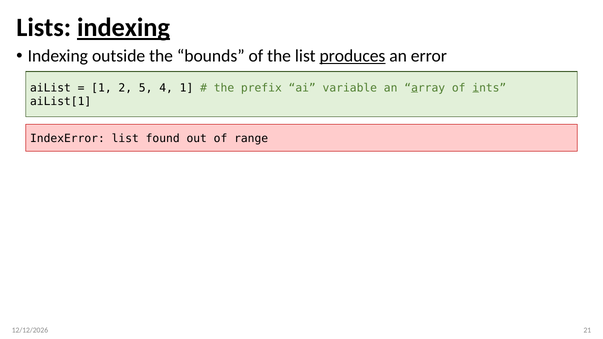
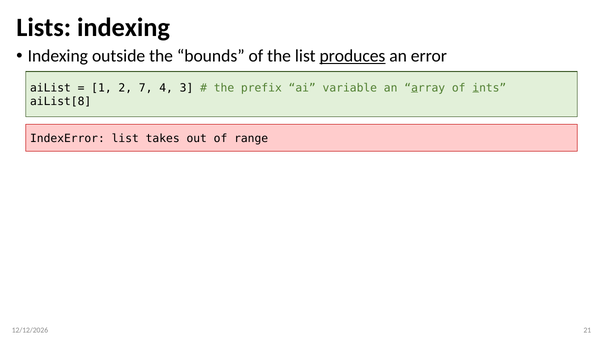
indexing underline: present -> none (123, 28)
5: 5 -> 7 (146, 88)
4 1: 1 -> 3 (186, 88)
aiList[1: aiList[1 -> aiList[8 (61, 102)
found: found -> takes (163, 139)
